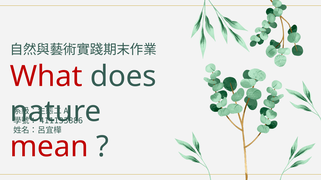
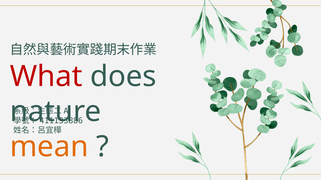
mean colour: red -> orange (49, 147)
